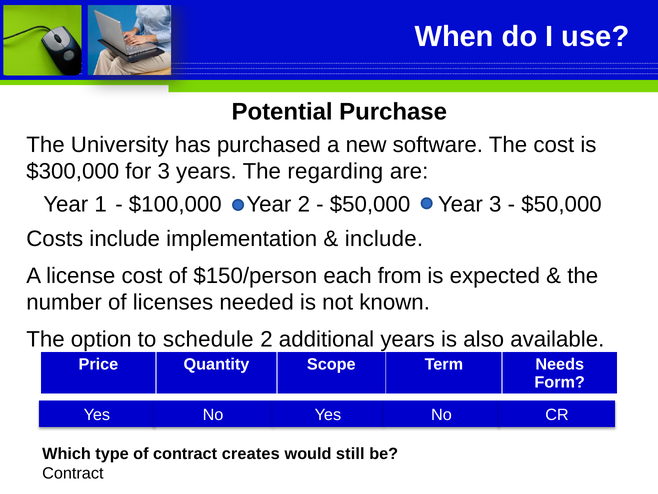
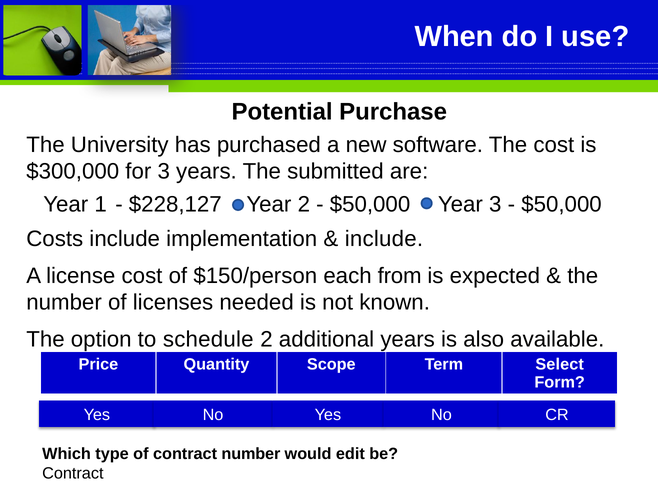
regarding: regarding -> submitted (335, 171)
$100,000: $100,000 -> $228,127 (175, 204)
Needs: Needs -> Select (560, 364)
contract creates: creates -> number (251, 453)
still: still -> edit (350, 453)
